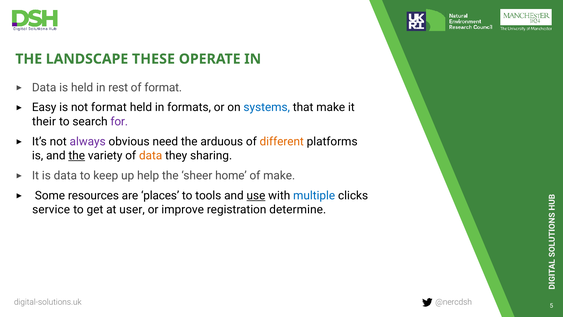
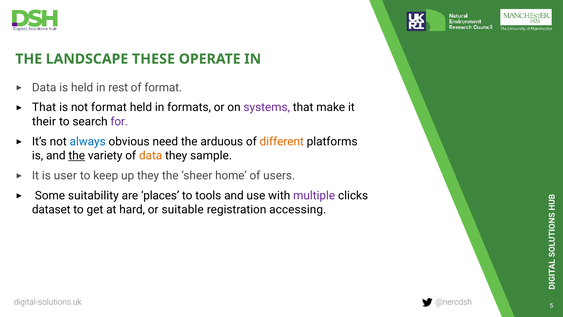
Easy: Easy -> That (44, 107)
systems colour: blue -> purple (267, 107)
always colour: purple -> blue (88, 141)
sharing: sharing -> sample (211, 155)
is data: data -> user (65, 175)
up help: help -> they (148, 175)
of make: make -> users (279, 175)
resources: resources -> suitability (93, 195)
use underline: present -> none (256, 195)
multiple colour: blue -> purple (314, 195)
service: service -> dataset (51, 209)
user: user -> hard (132, 209)
improve: improve -> suitable (183, 209)
determine: determine -> accessing (298, 209)
